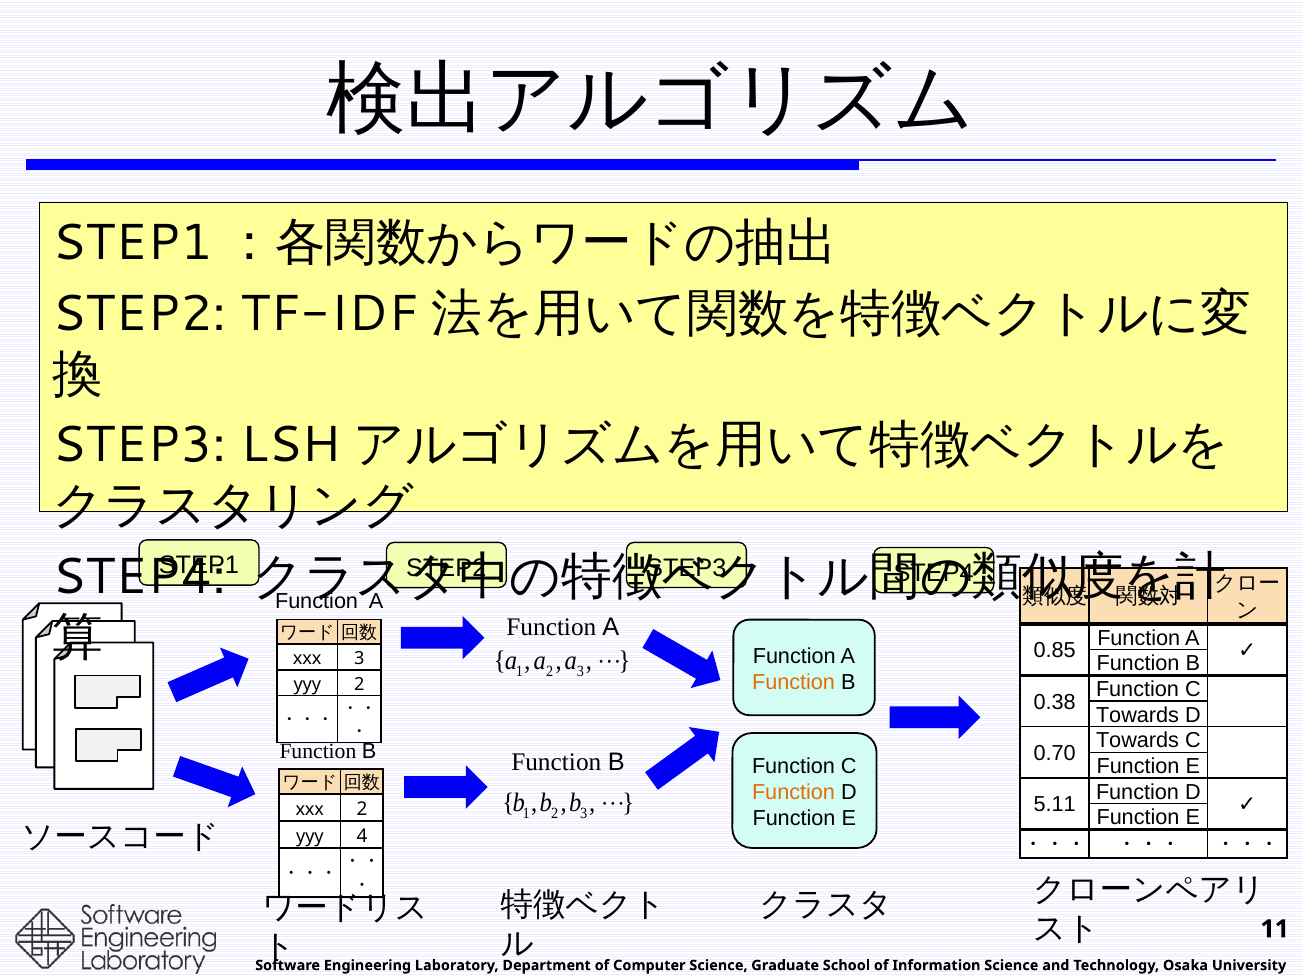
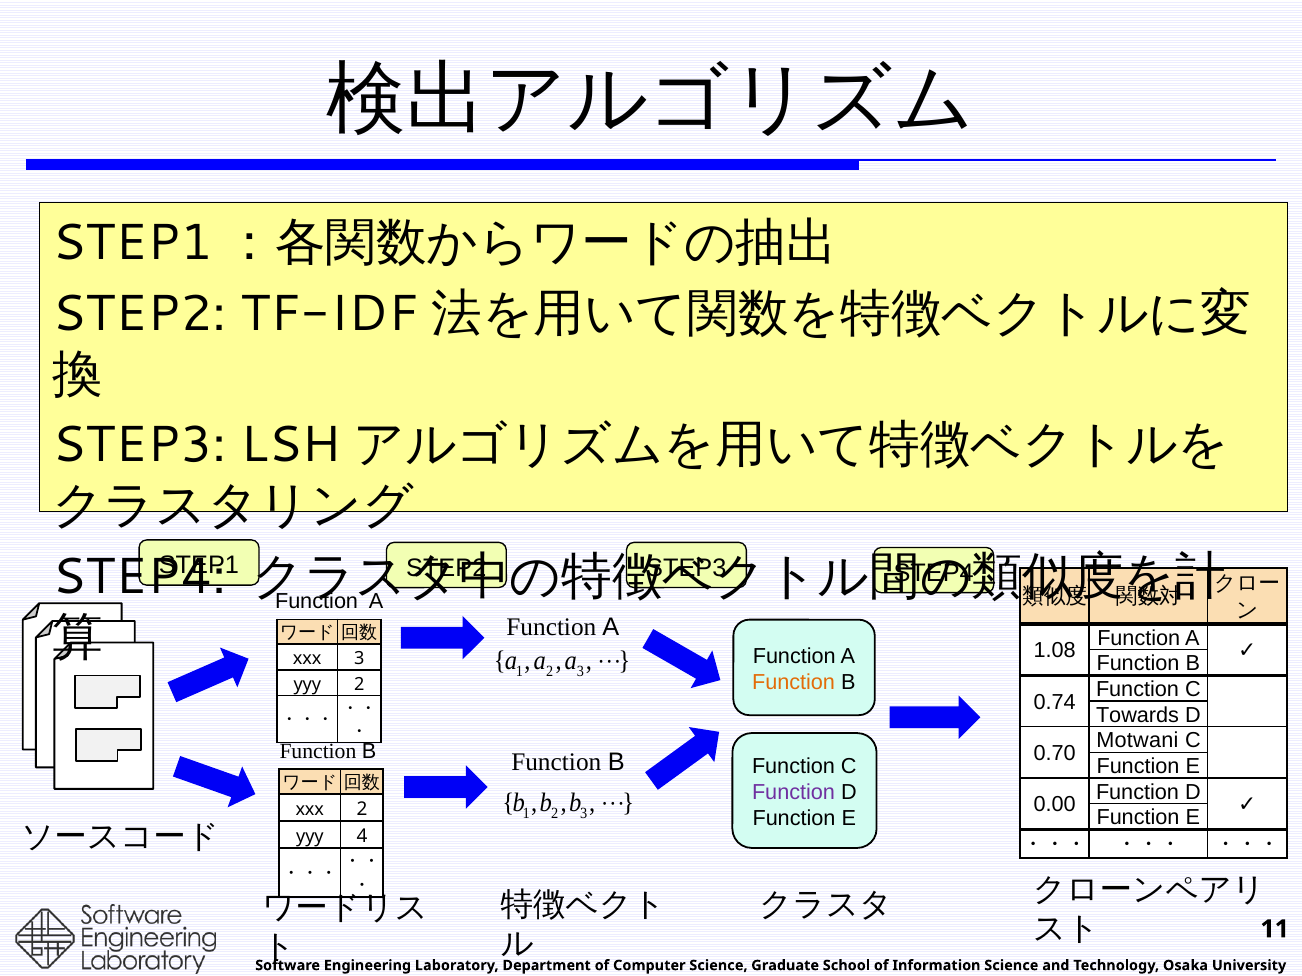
0.85: 0.85 -> 1.08 (1055, 651)
0.38: 0.38 -> 0.74 (1055, 702)
Towards: Towards -> Motwani (1137, 741)
Function colour: orange -> purple (793, 792)
5.11: 5.11 -> 0.00 (1055, 805)
